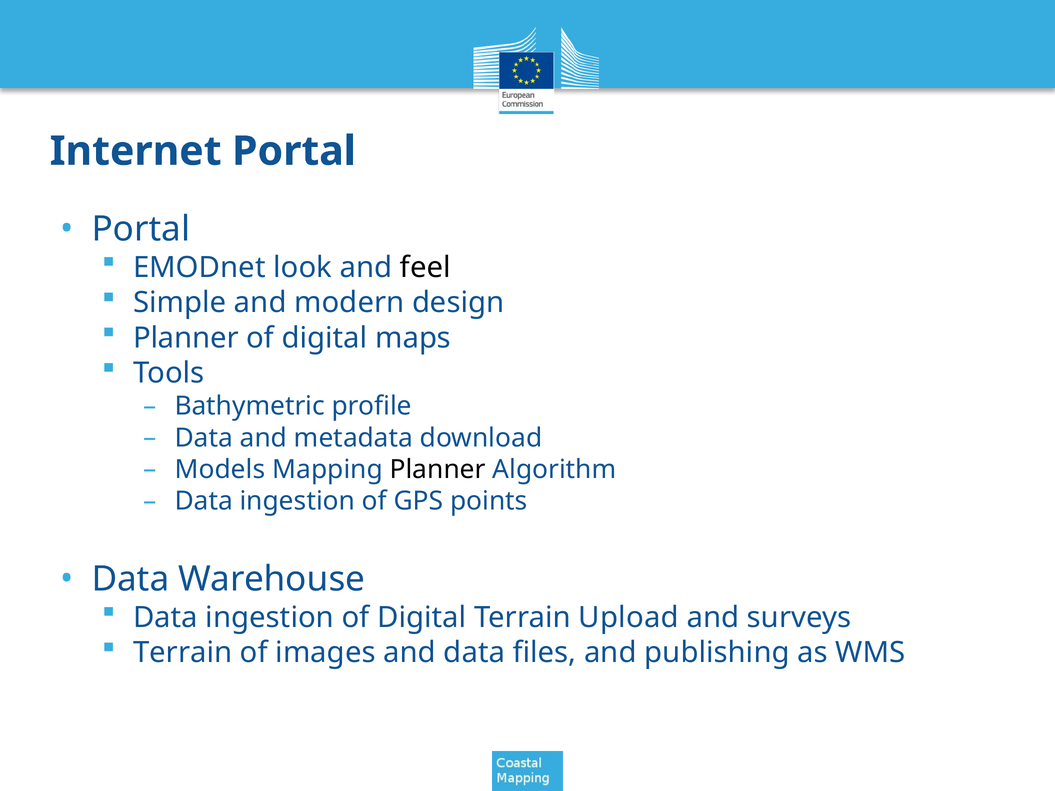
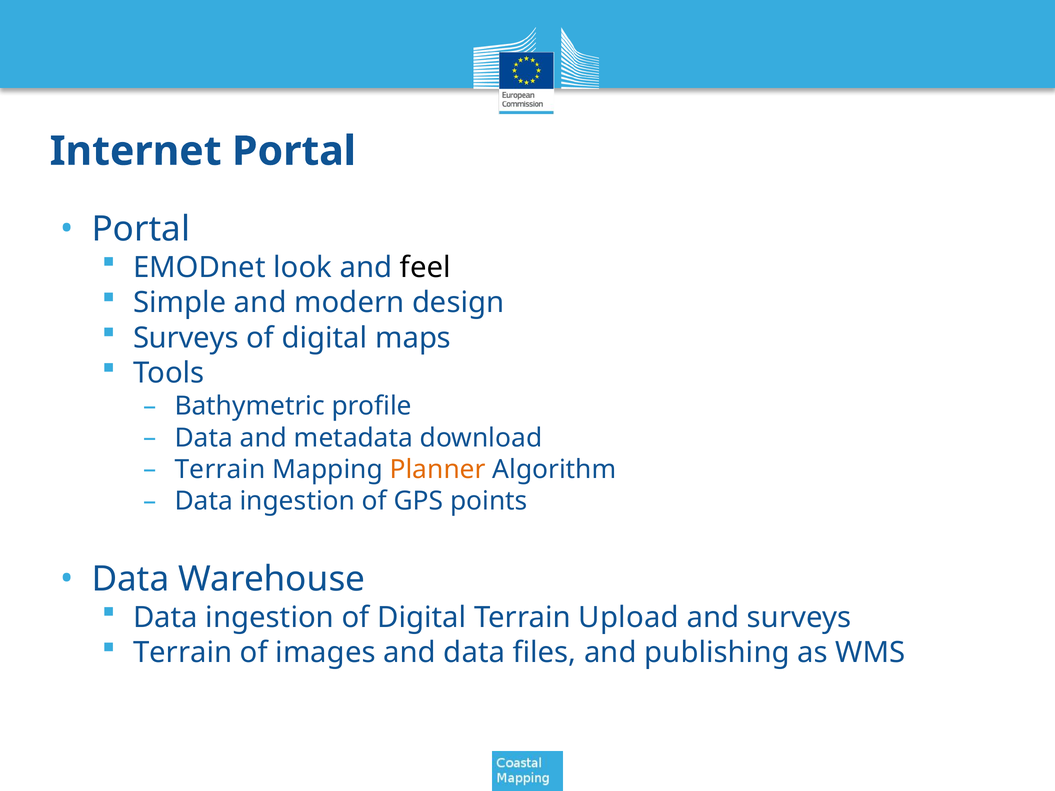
Planner: Planner -> Surveys (186, 338)
Models: Models -> Terrain (220, 470)
Planner colour: black -> orange (438, 470)
